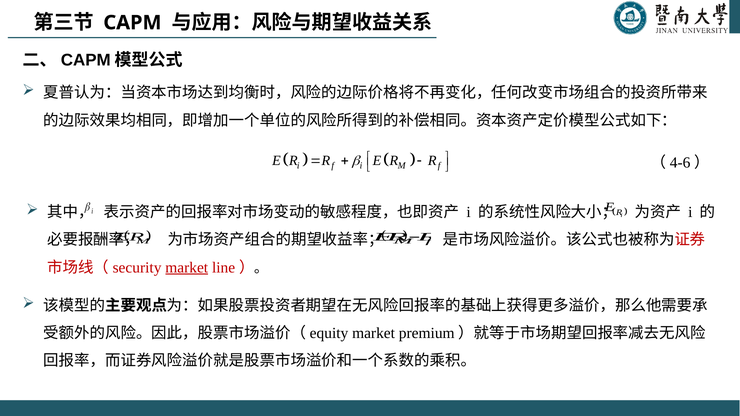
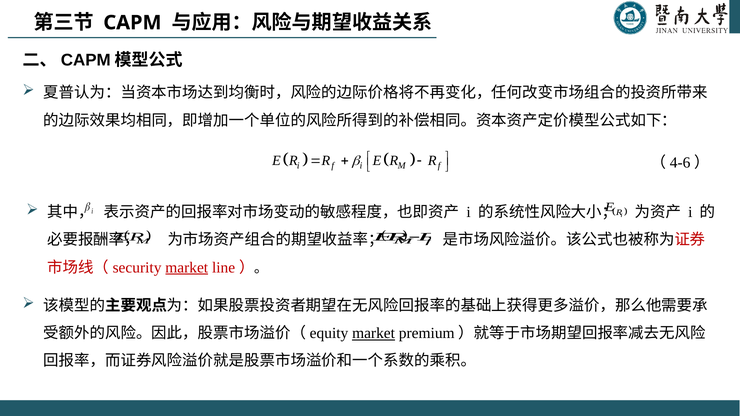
market underline: none -> present (374, 334)
